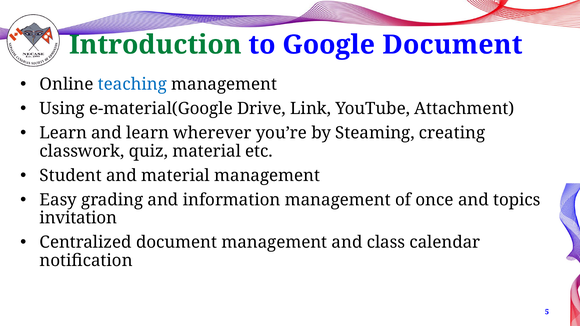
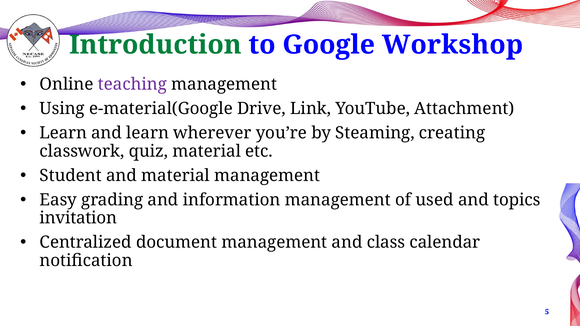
Google Document: Document -> Workshop (452, 45)
teaching colour: blue -> purple (132, 84)
once: once -> used (435, 200)
